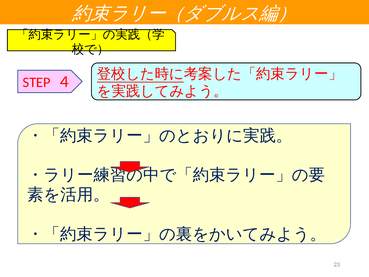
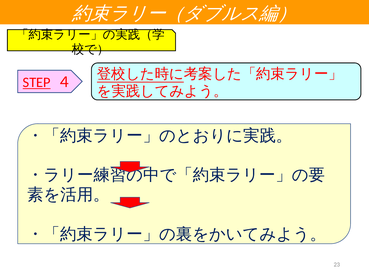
STEP underline: none -> present (37, 82)
